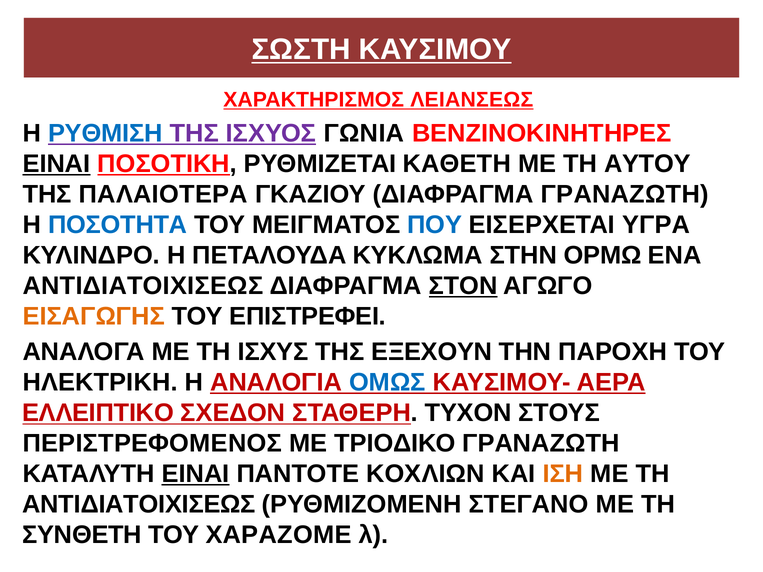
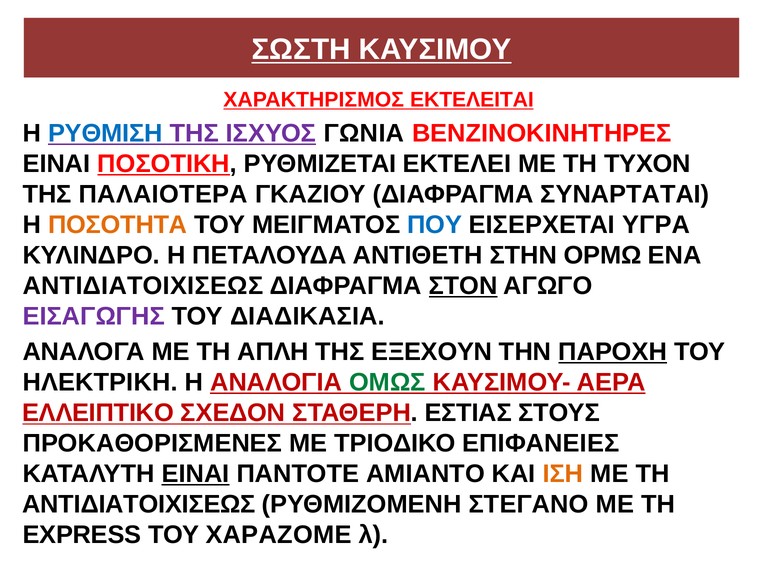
ΛΕΙΑΝΣΕΩΣ: ΛΕΙΑΝΣΕΩΣ -> ΕΚΤΕΛΕΙΤΑΙ (472, 100)
ΕΙΝΑΙ underline: present -> none (56, 164)
ΚΑΘΕΤΗ: ΚΑΘΕΤΗ -> ΕΚΤΕΛΕΙ (457, 164)
ΑΥΤΟΥ: ΑΥΤΟΥ -> ΤΥΧΟΝ (647, 164)
ΔΙΑΦΡΑΓΜΑ ΓΡΑΝΑΖΩΤΗ: ΓΡΑΝΑΖΩΤΗ -> ΣΥΝΑΡΤΑΤΑΙ (625, 194)
ΠΟΣΟΤΗΤΑ colour: blue -> orange (118, 225)
ΚΥΚΛΩΜΑ: ΚΥΚΛΩΜΑ -> ΑΝΤΙΘΕΤΗ (418, 255)
ΕΙΣΑΓΩΓΗΣ colour: orange -> purple (94, 316)
ΕΠΙΣΤΡΕΦΕΙ: ΕΠΙΣΤΡΕΦΕΙ -> ΔΙΑΔΙΚΑΣΙΑ (307, 316)
ΙΣΧΥΣ: ΙΣΧΥΣ -> ΑΠΛΗ (273, 352)
ΠΑΡΟΧΗ underline: none -> present (613, 352)
ΟΜΩΣ colour: blue -> green (387, 382)
ΤΥΧΟΝ: ΤΥΧΟΝ -> ΕΣΤΙΑΣ (468, 413)
ΠΕΡΙΣΤΡΕΦΟΜΕΝΟΣ: ΠΕΡΙΣΤΡΕΦΟΜΕΝΟΣ -> ΠΡΟΚΑΘΟΡΙΣΜΕΝΕΣ (152, 443)
ΤΡΙΟΔΙΚΟ ΓΡΑΝΑΖΩΤΗ: ΓΡΑΝΑΖΩΤΗ -> ΕΠΙΦΑΝΕΙΕΣ (541, 443)
ΚΟΧΛΙΩΝ: ΚΟΧΛΙΩΝ -> ΑΜΙΑΝΤΟ (425, 474)
ΣΥΝΘΕΤΗ: ΣΥΝΘΕΤΗ -> EXPRESS (82, 535)
